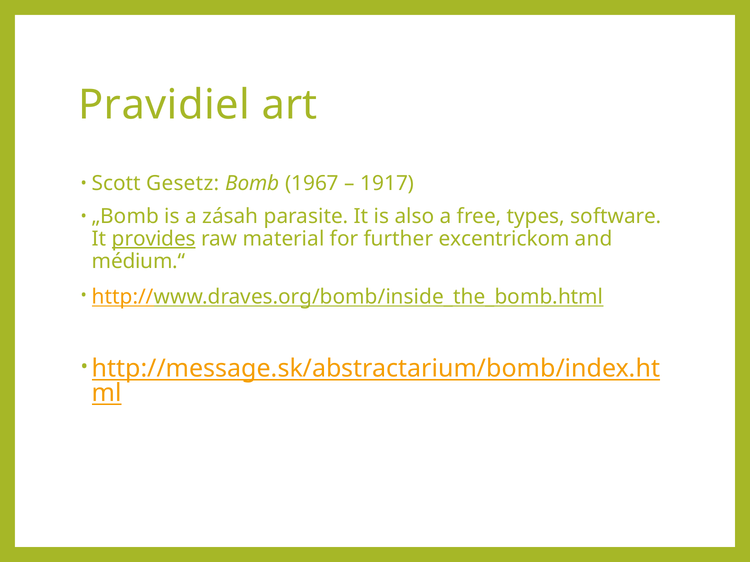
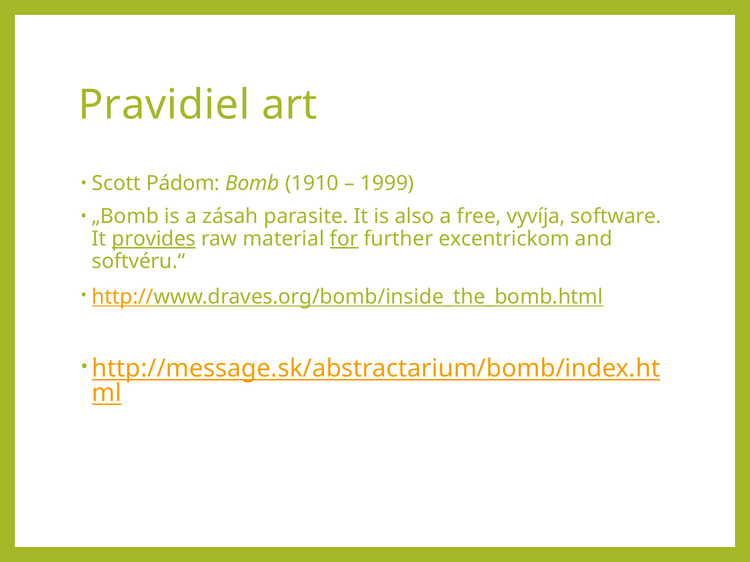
Gesetz: Gesetz -> Pádom (183, 184)
1967: 1967 -> 1910 (312, 184)
1917: 1917 -> 1999 (387, 184)
types: types -> vyvíja (536, 217)
for underline: none -> present (344, 239)
médium.“: médium.“ -> softvéru.“ (139, 262)
